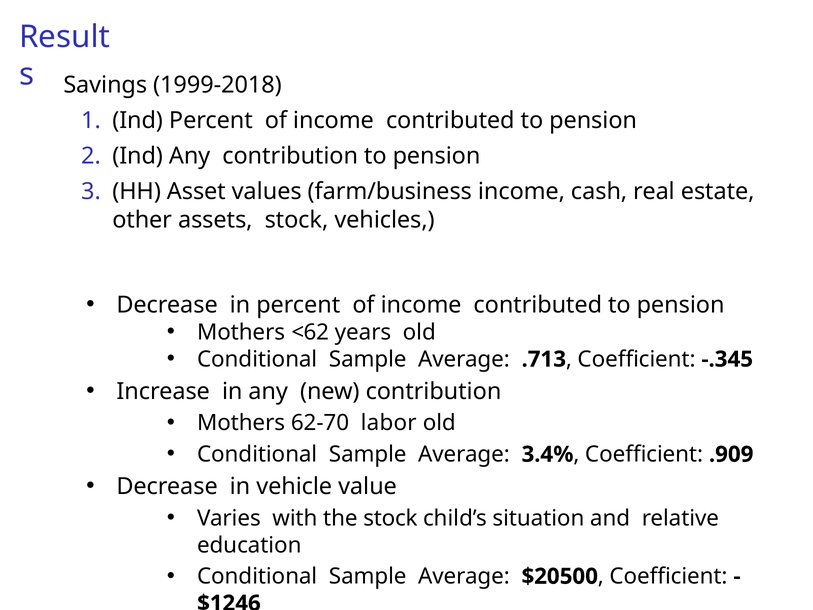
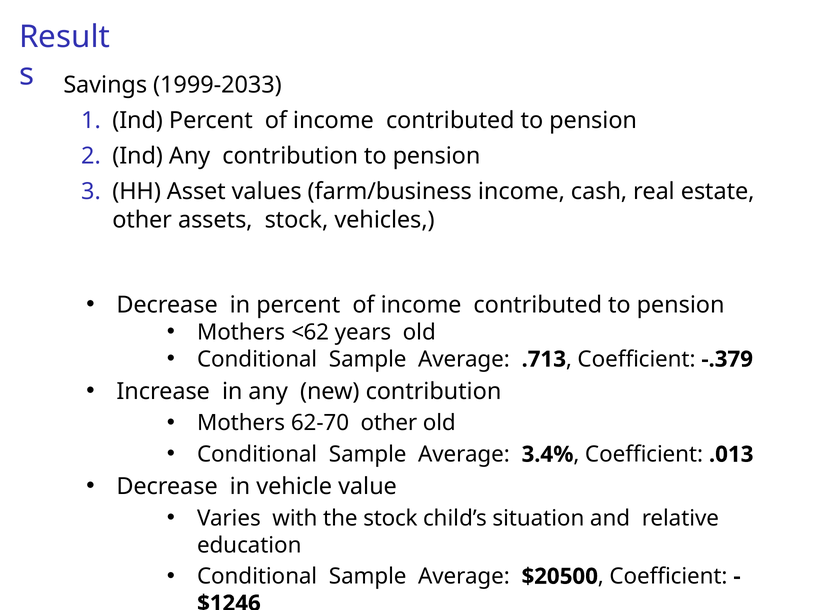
1999-2018: 1999-2018 -> 1999-2033 (217, 85)
-.345: -.345 -> -.379 (727, 359)
62-70 labor: labor -> other (389, 423)
.909: .909 -> .013 (731, 455)
